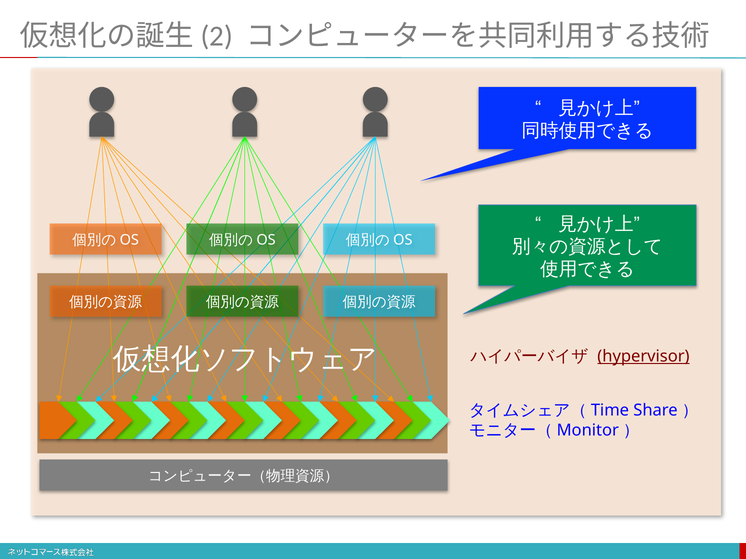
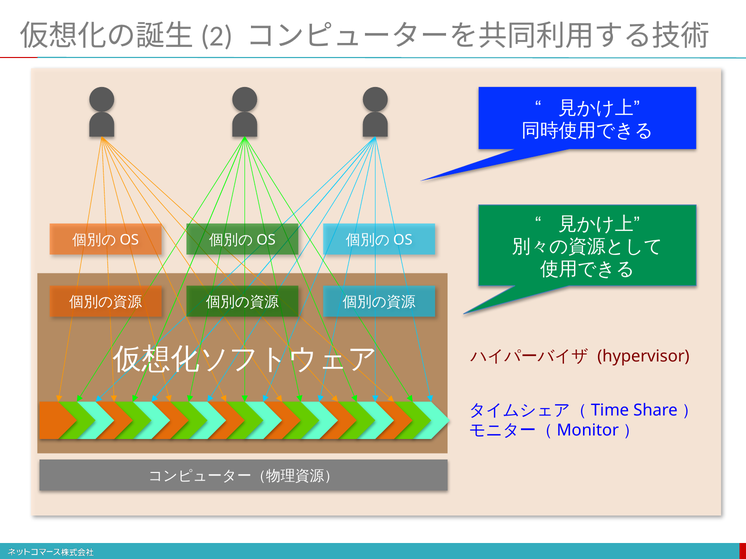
hypervisor underline: present -> none (643, 357)
